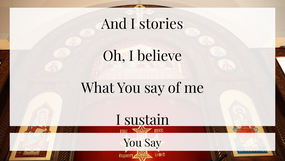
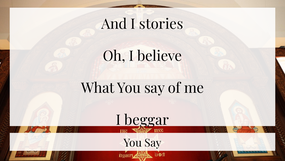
sustain: sustain -> beggar (147, 120)
